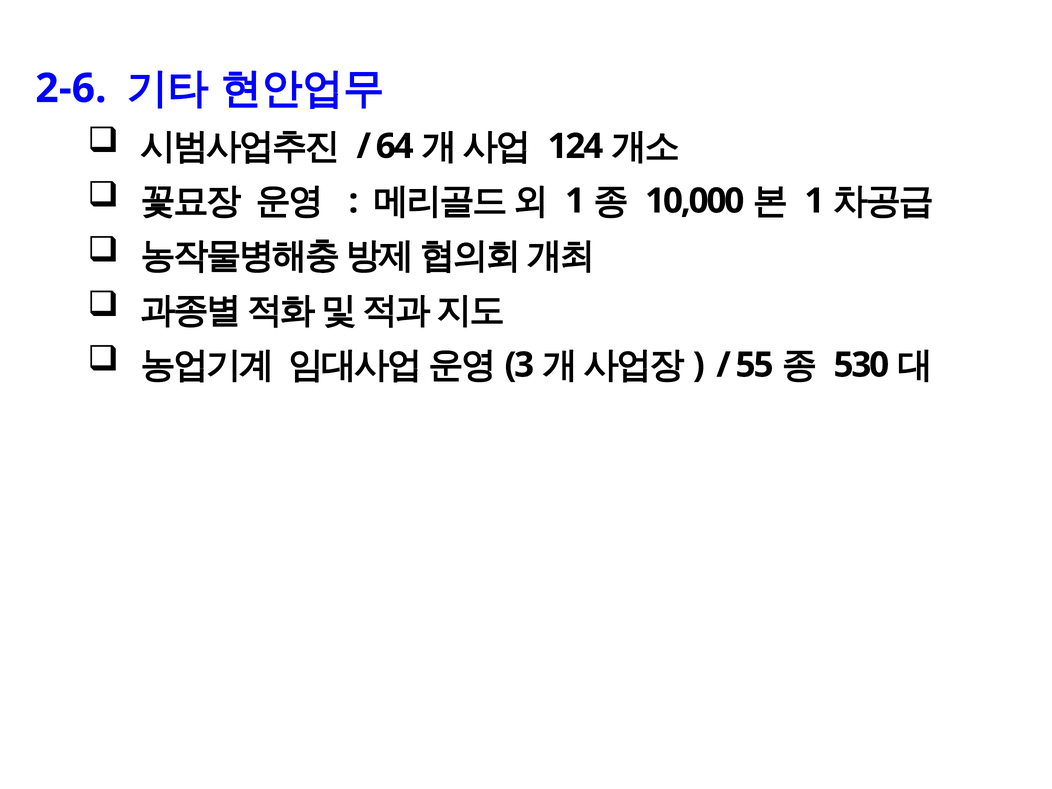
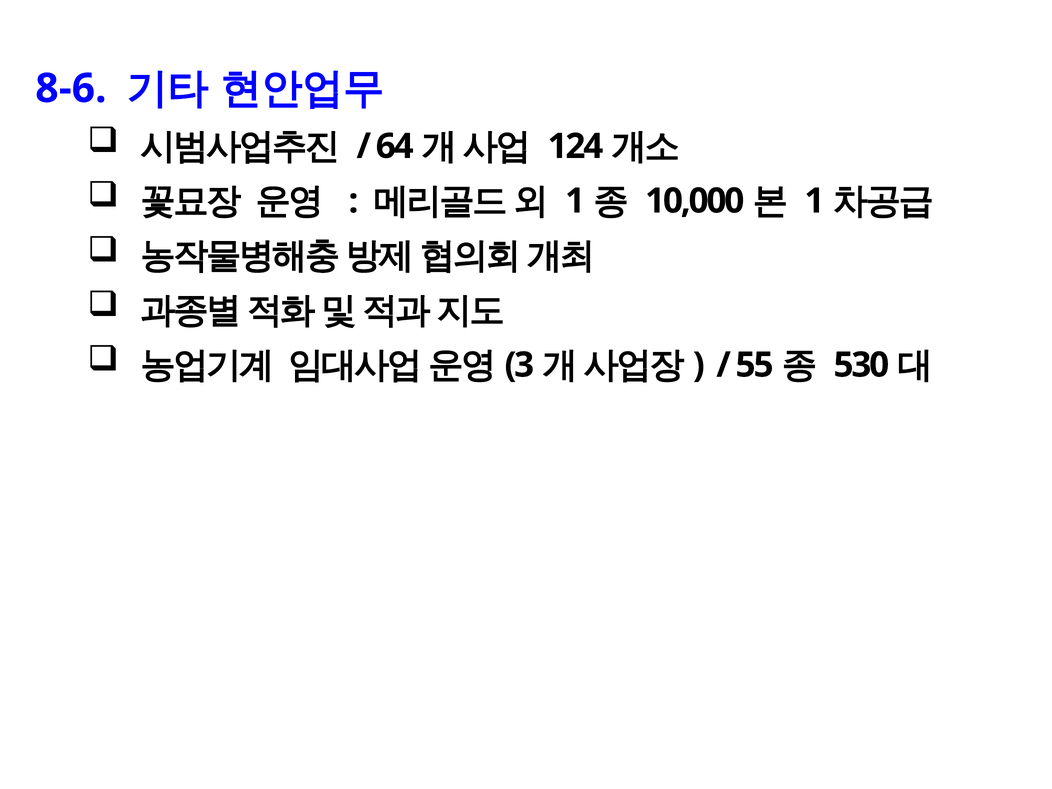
2-6: 2-6 -> 8-6 (71, 89)
